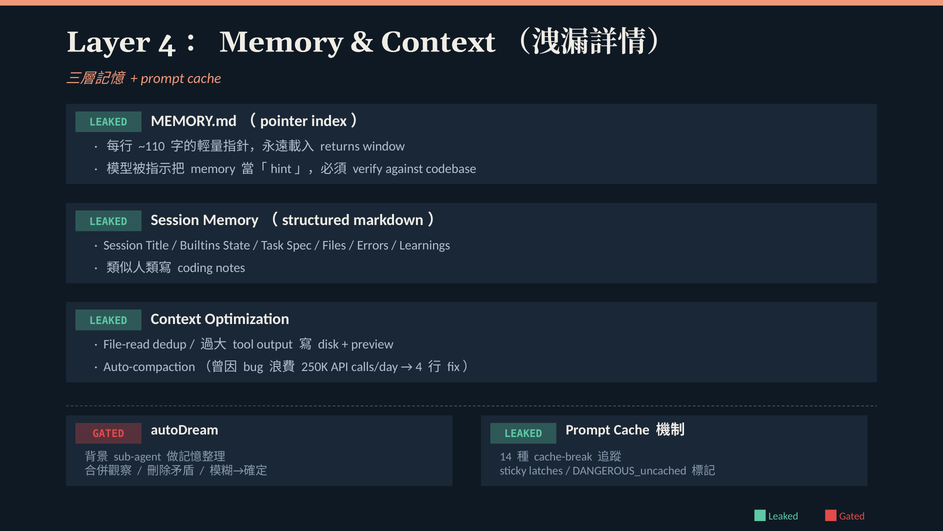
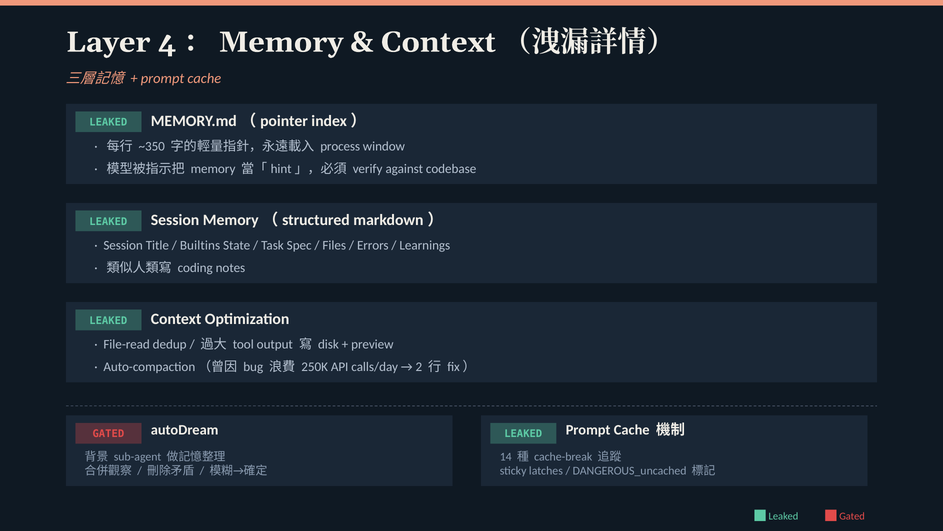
~110: ~110 -> ~350 (152, 146)
returns: returns -> process (340, 146)
4: 4 -> 2 (419, 367)
